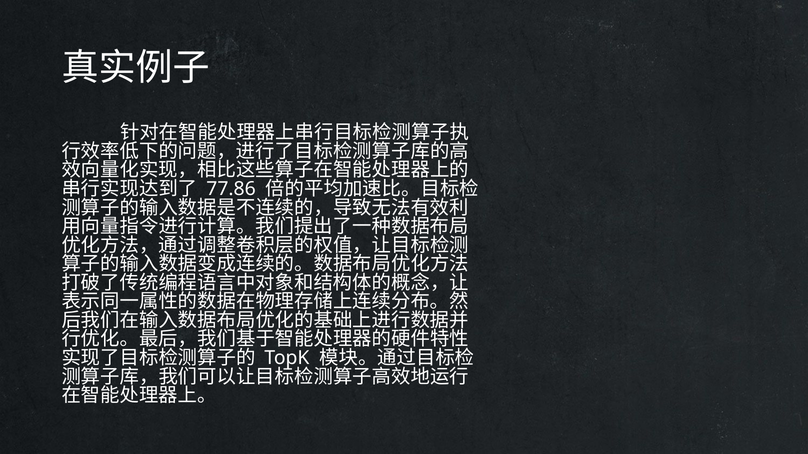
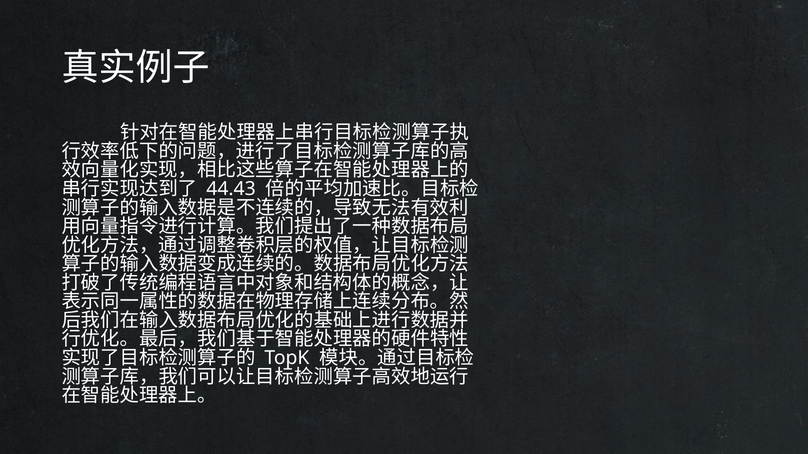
77.86: 77.86 -> 44.43 (231, 189)
